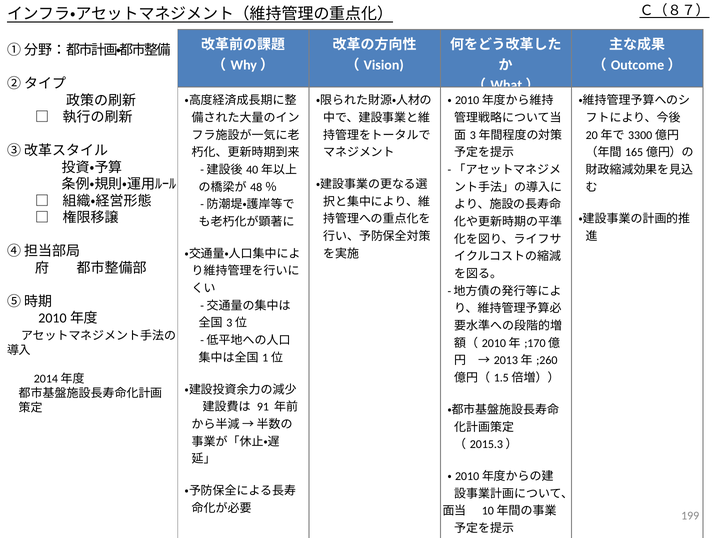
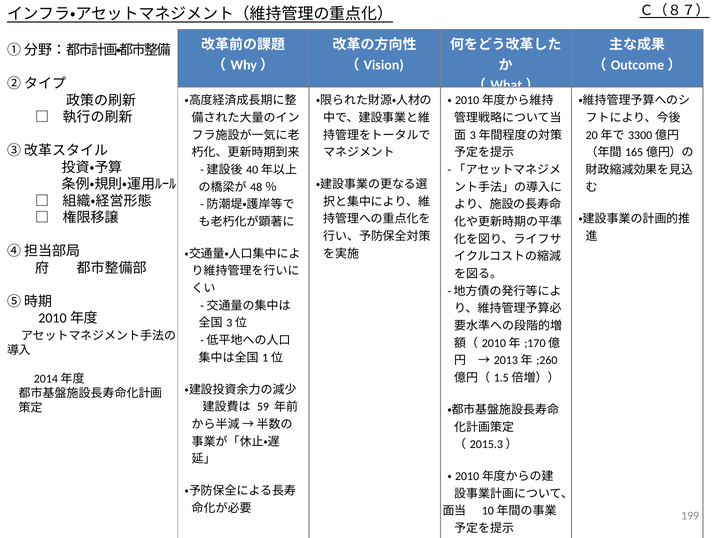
91: 91 -> 59 (263, 407)
